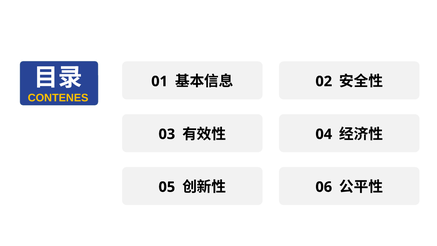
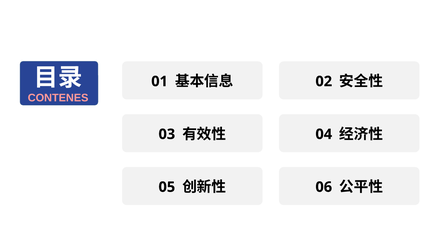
CONTENES colour: yellow -> pink (58, 98)
